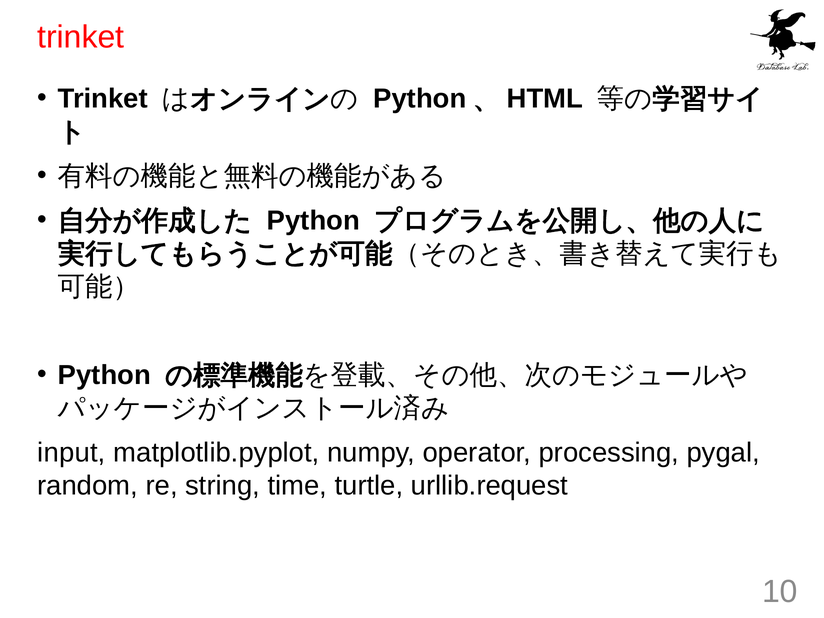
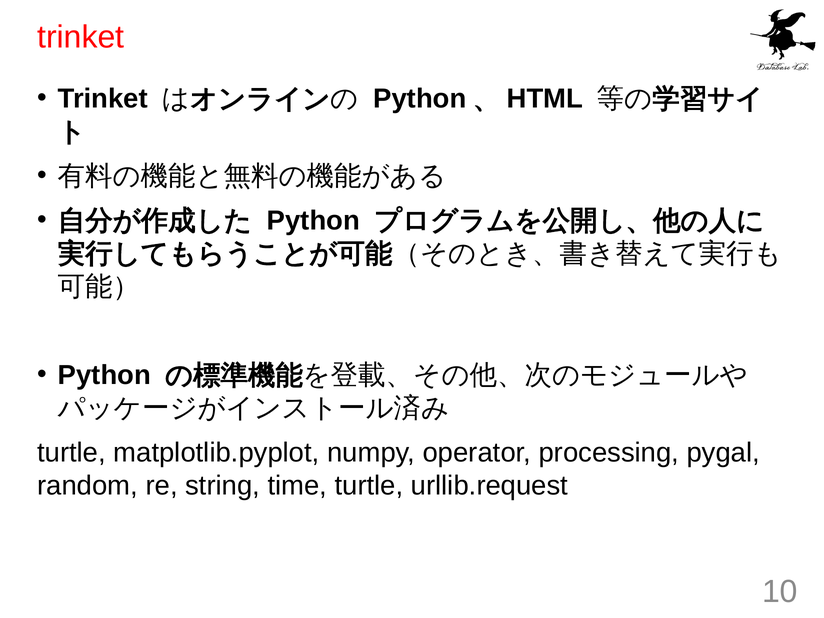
input: input -> turtle (72, 453)
